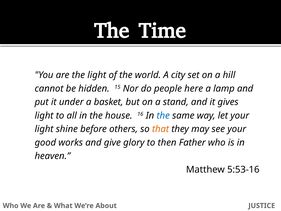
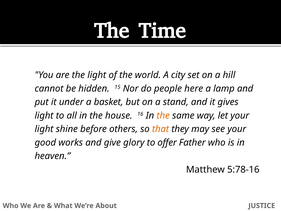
the colour: blue -> orange (163, 115)
then: then -> offer (167, 142)
5:53-16: 5:53-16 -> 5:78-16 (243, 169)
